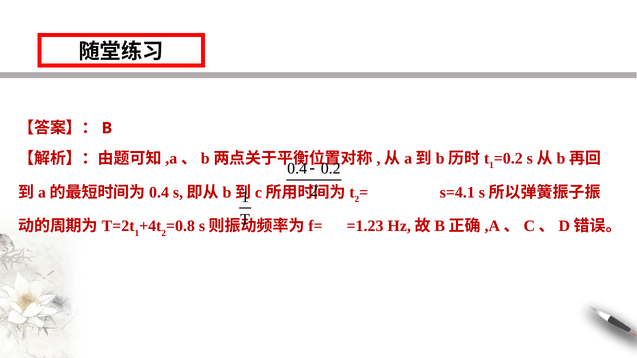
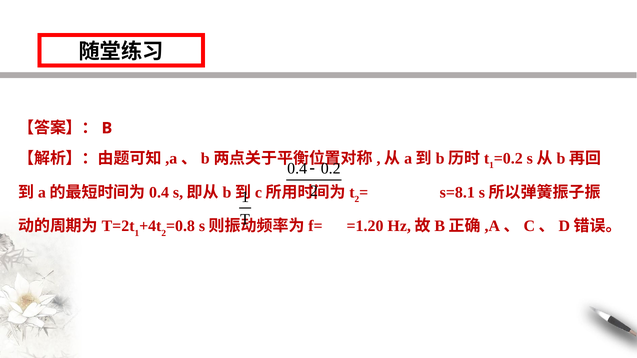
s=4.1: s=4.1 -> s=8.1 (457, 192)
=1.23: =1.23 -> =1.20 (365, 226)
